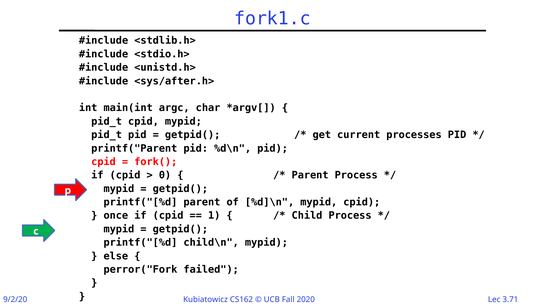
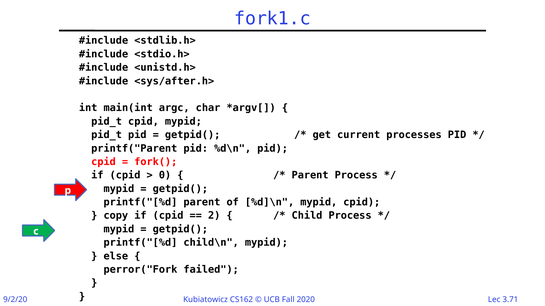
once: once -> copy (116, 216)
1: 1 -> 2 (214, 216)
